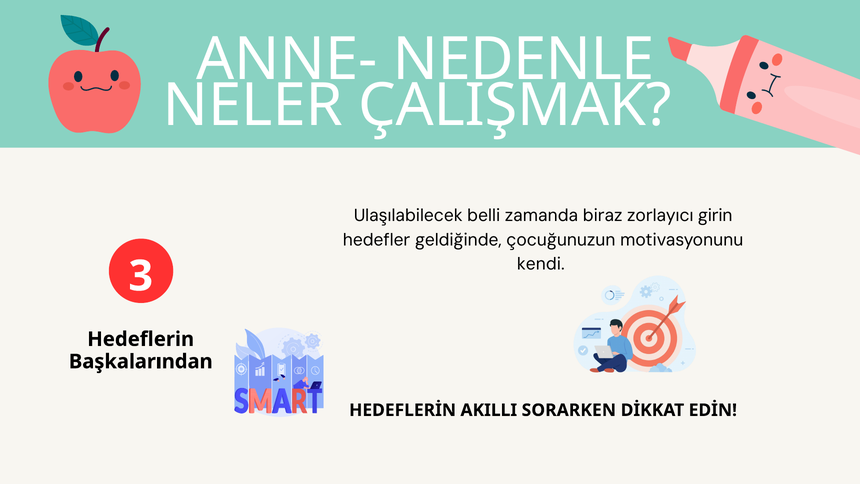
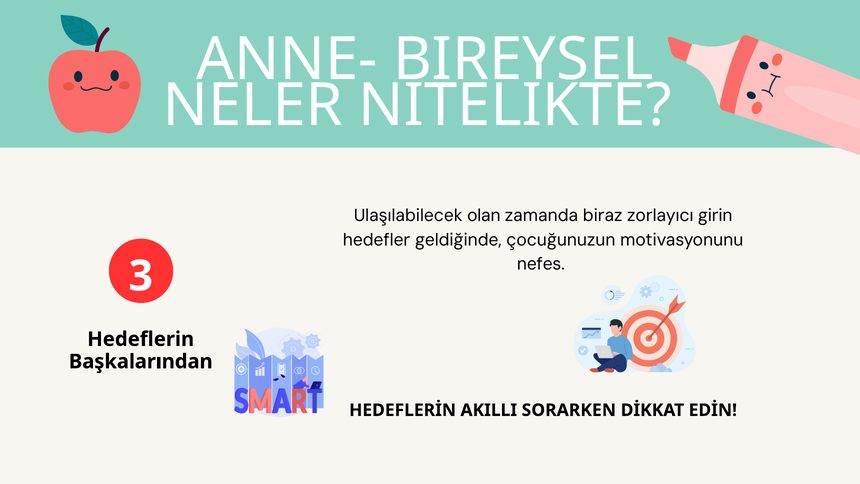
NEDENLE: NEDENLE -> BIREYSEL (523, 60)
ÇALIŞMAK: ÇALIŞMAK -> NITELIKTE (515, 106)
belli: belli -> olan (484, 215)
kendi: kendi -> nefes (541, 264)
